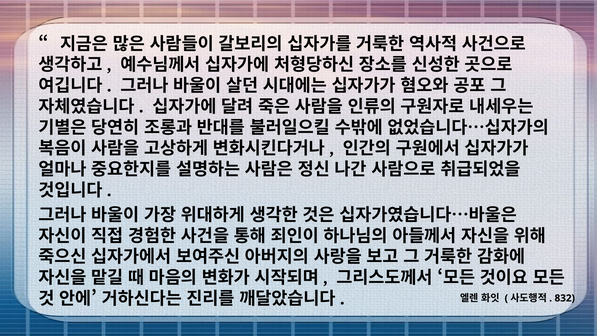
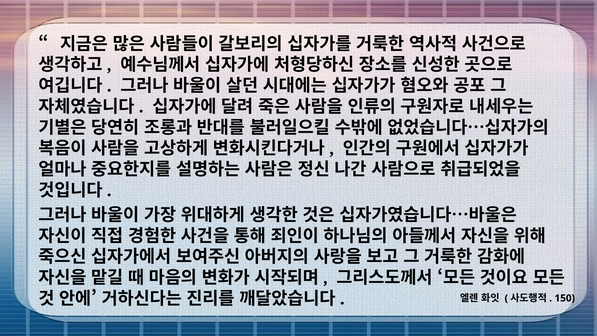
832: 832 -> 150 (565, 298)
